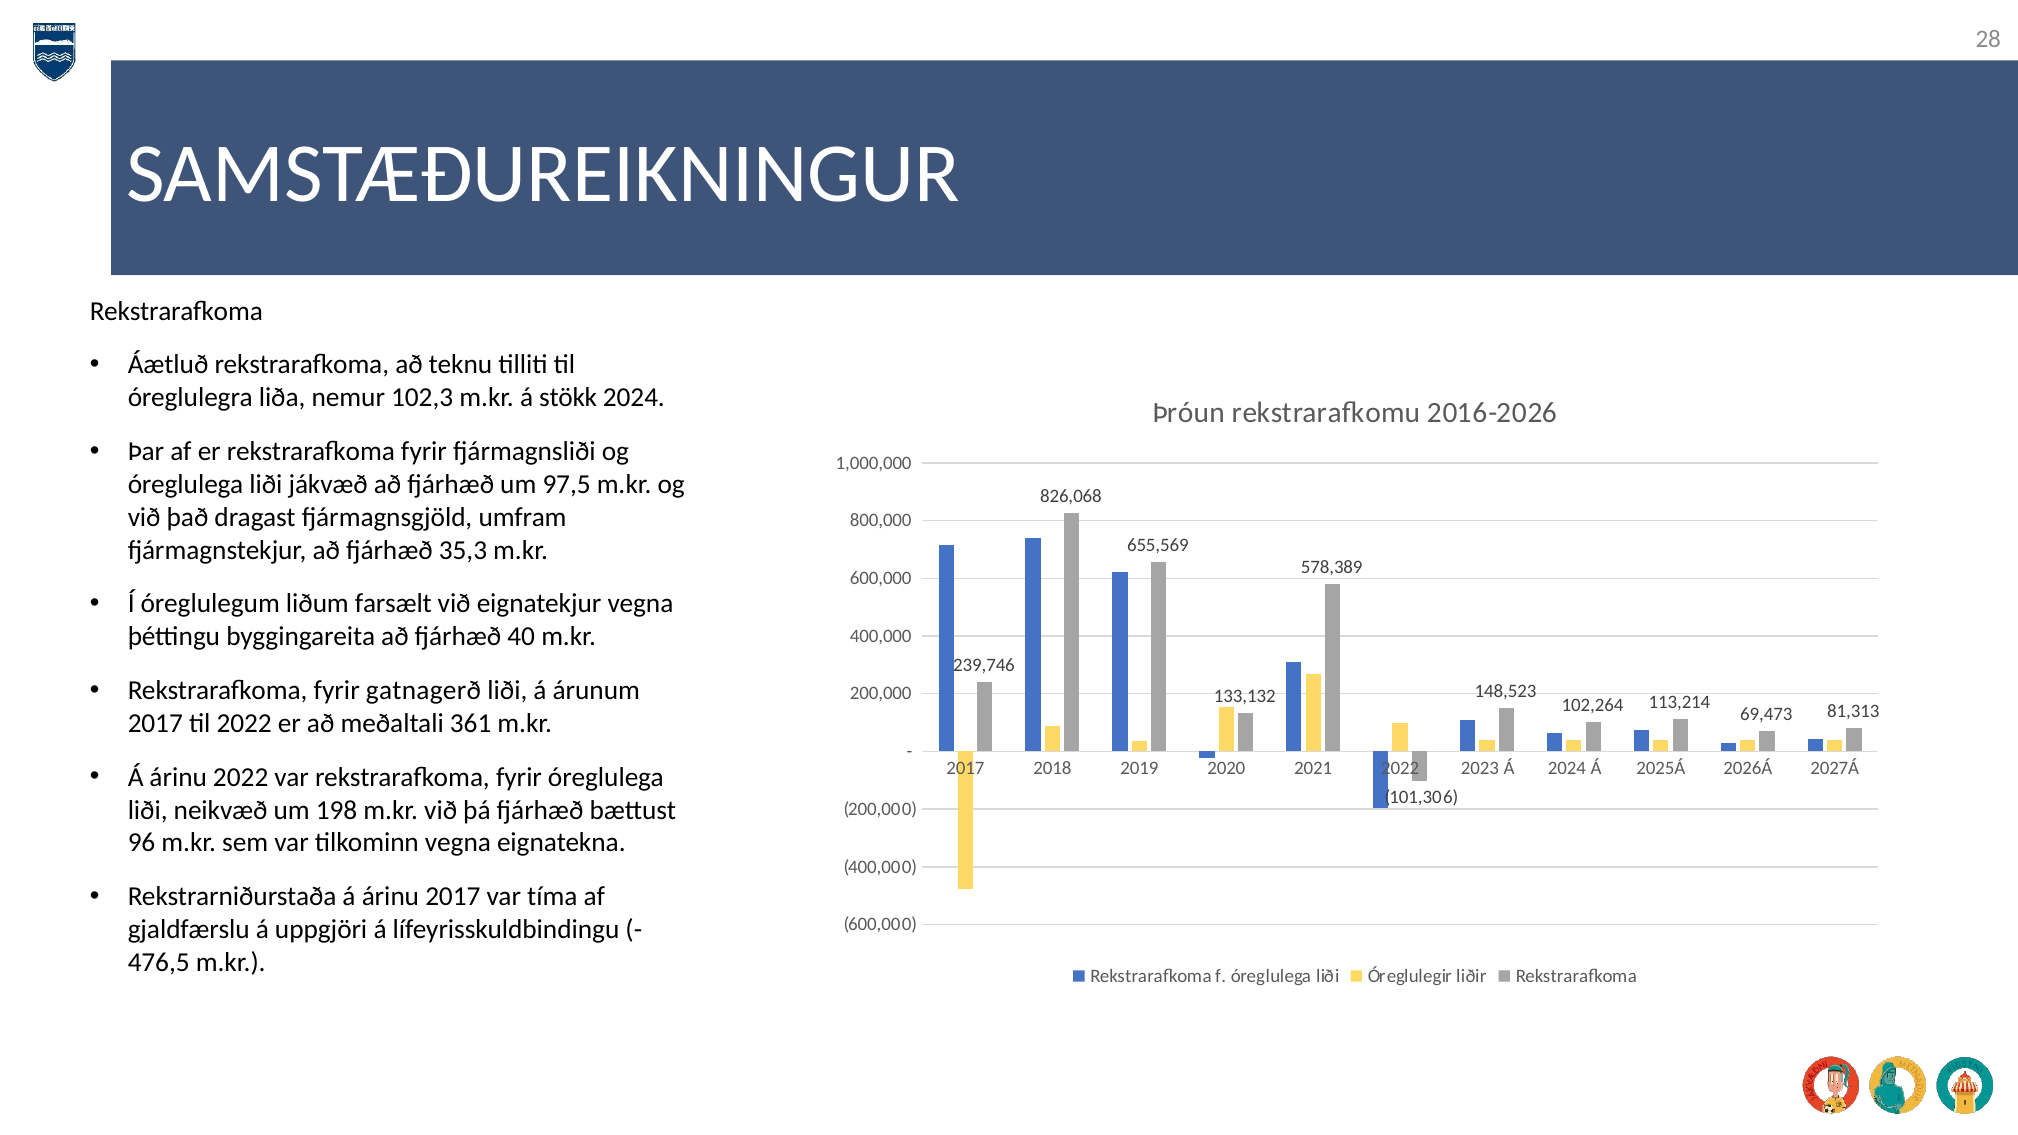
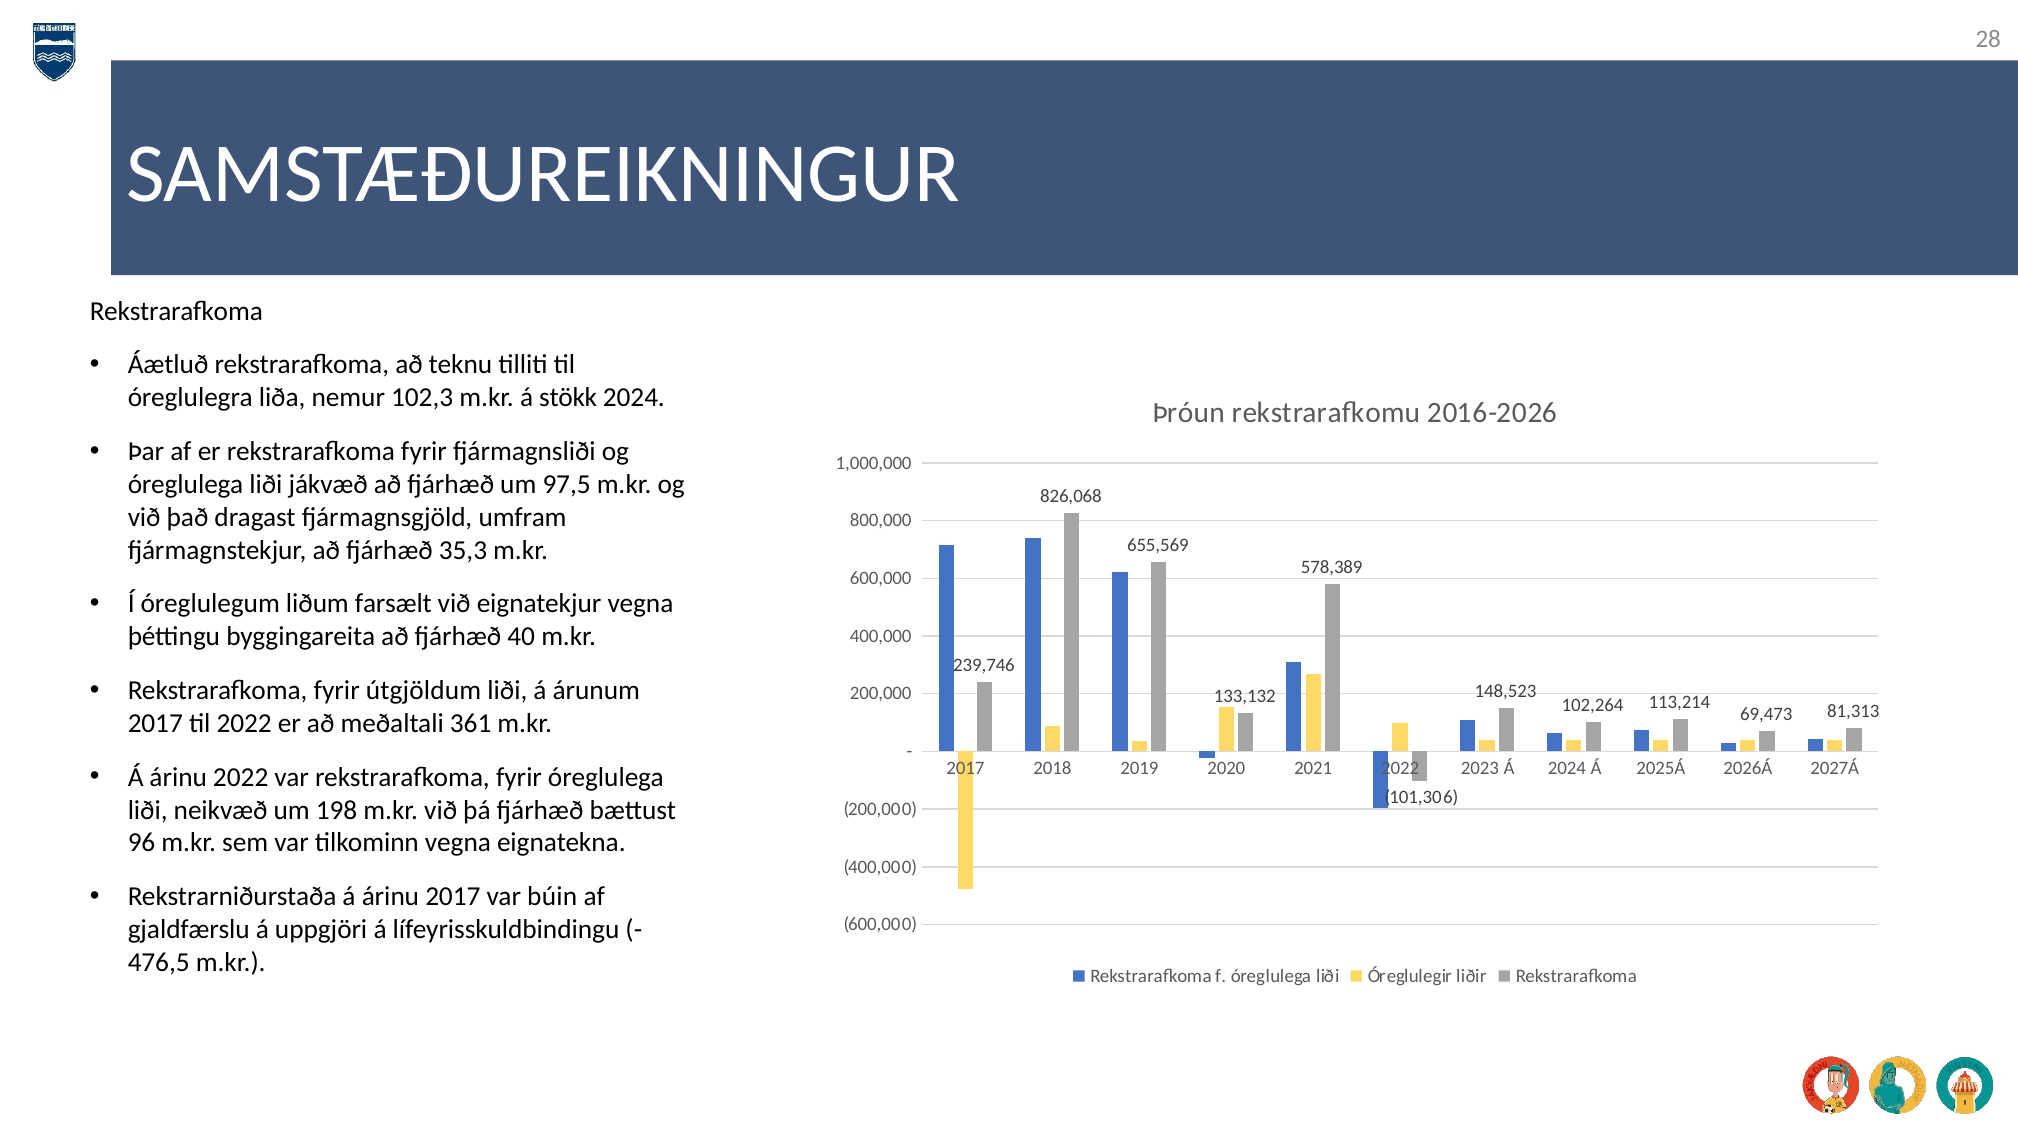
gatnagerð: gatnagerð -> útgjöldum (424, 691)
tíma: tíma -> búin (552, 897)
